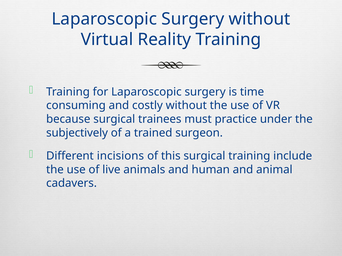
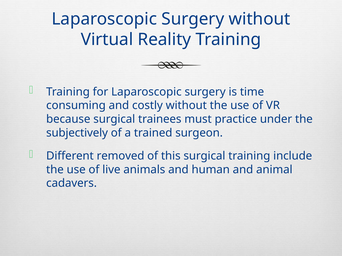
incisions: incisions -> removed (121, 156)
